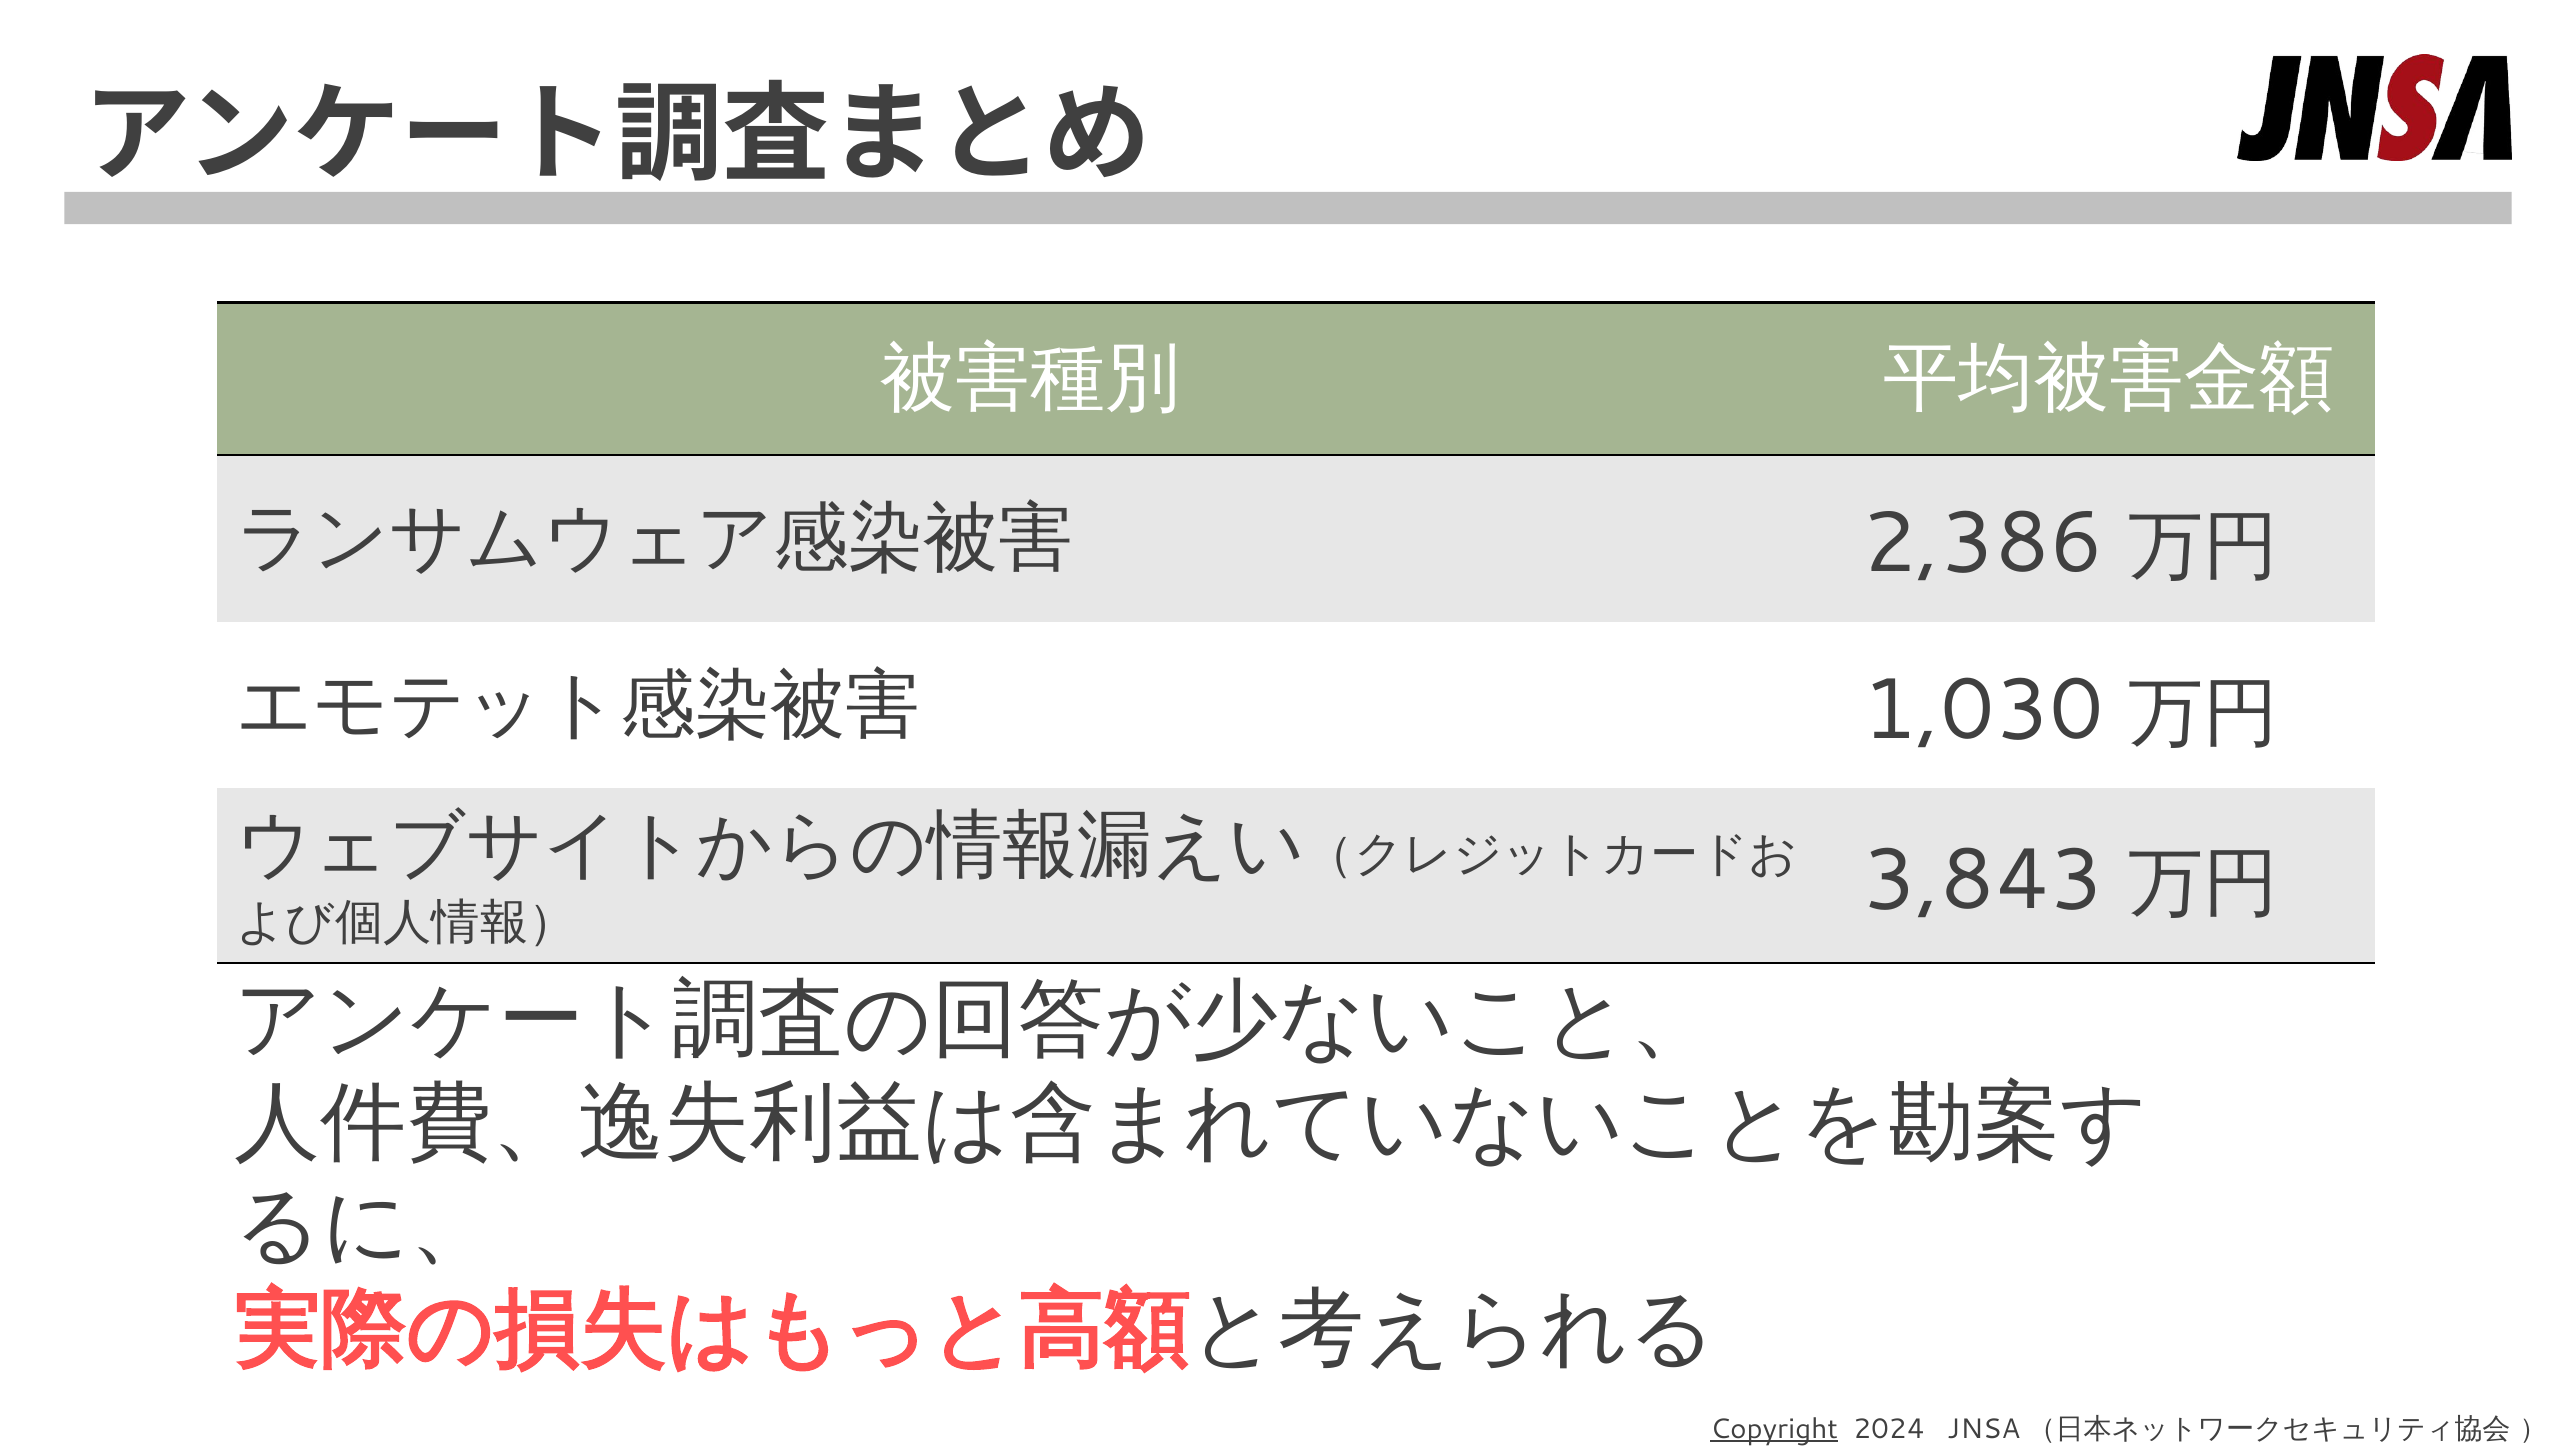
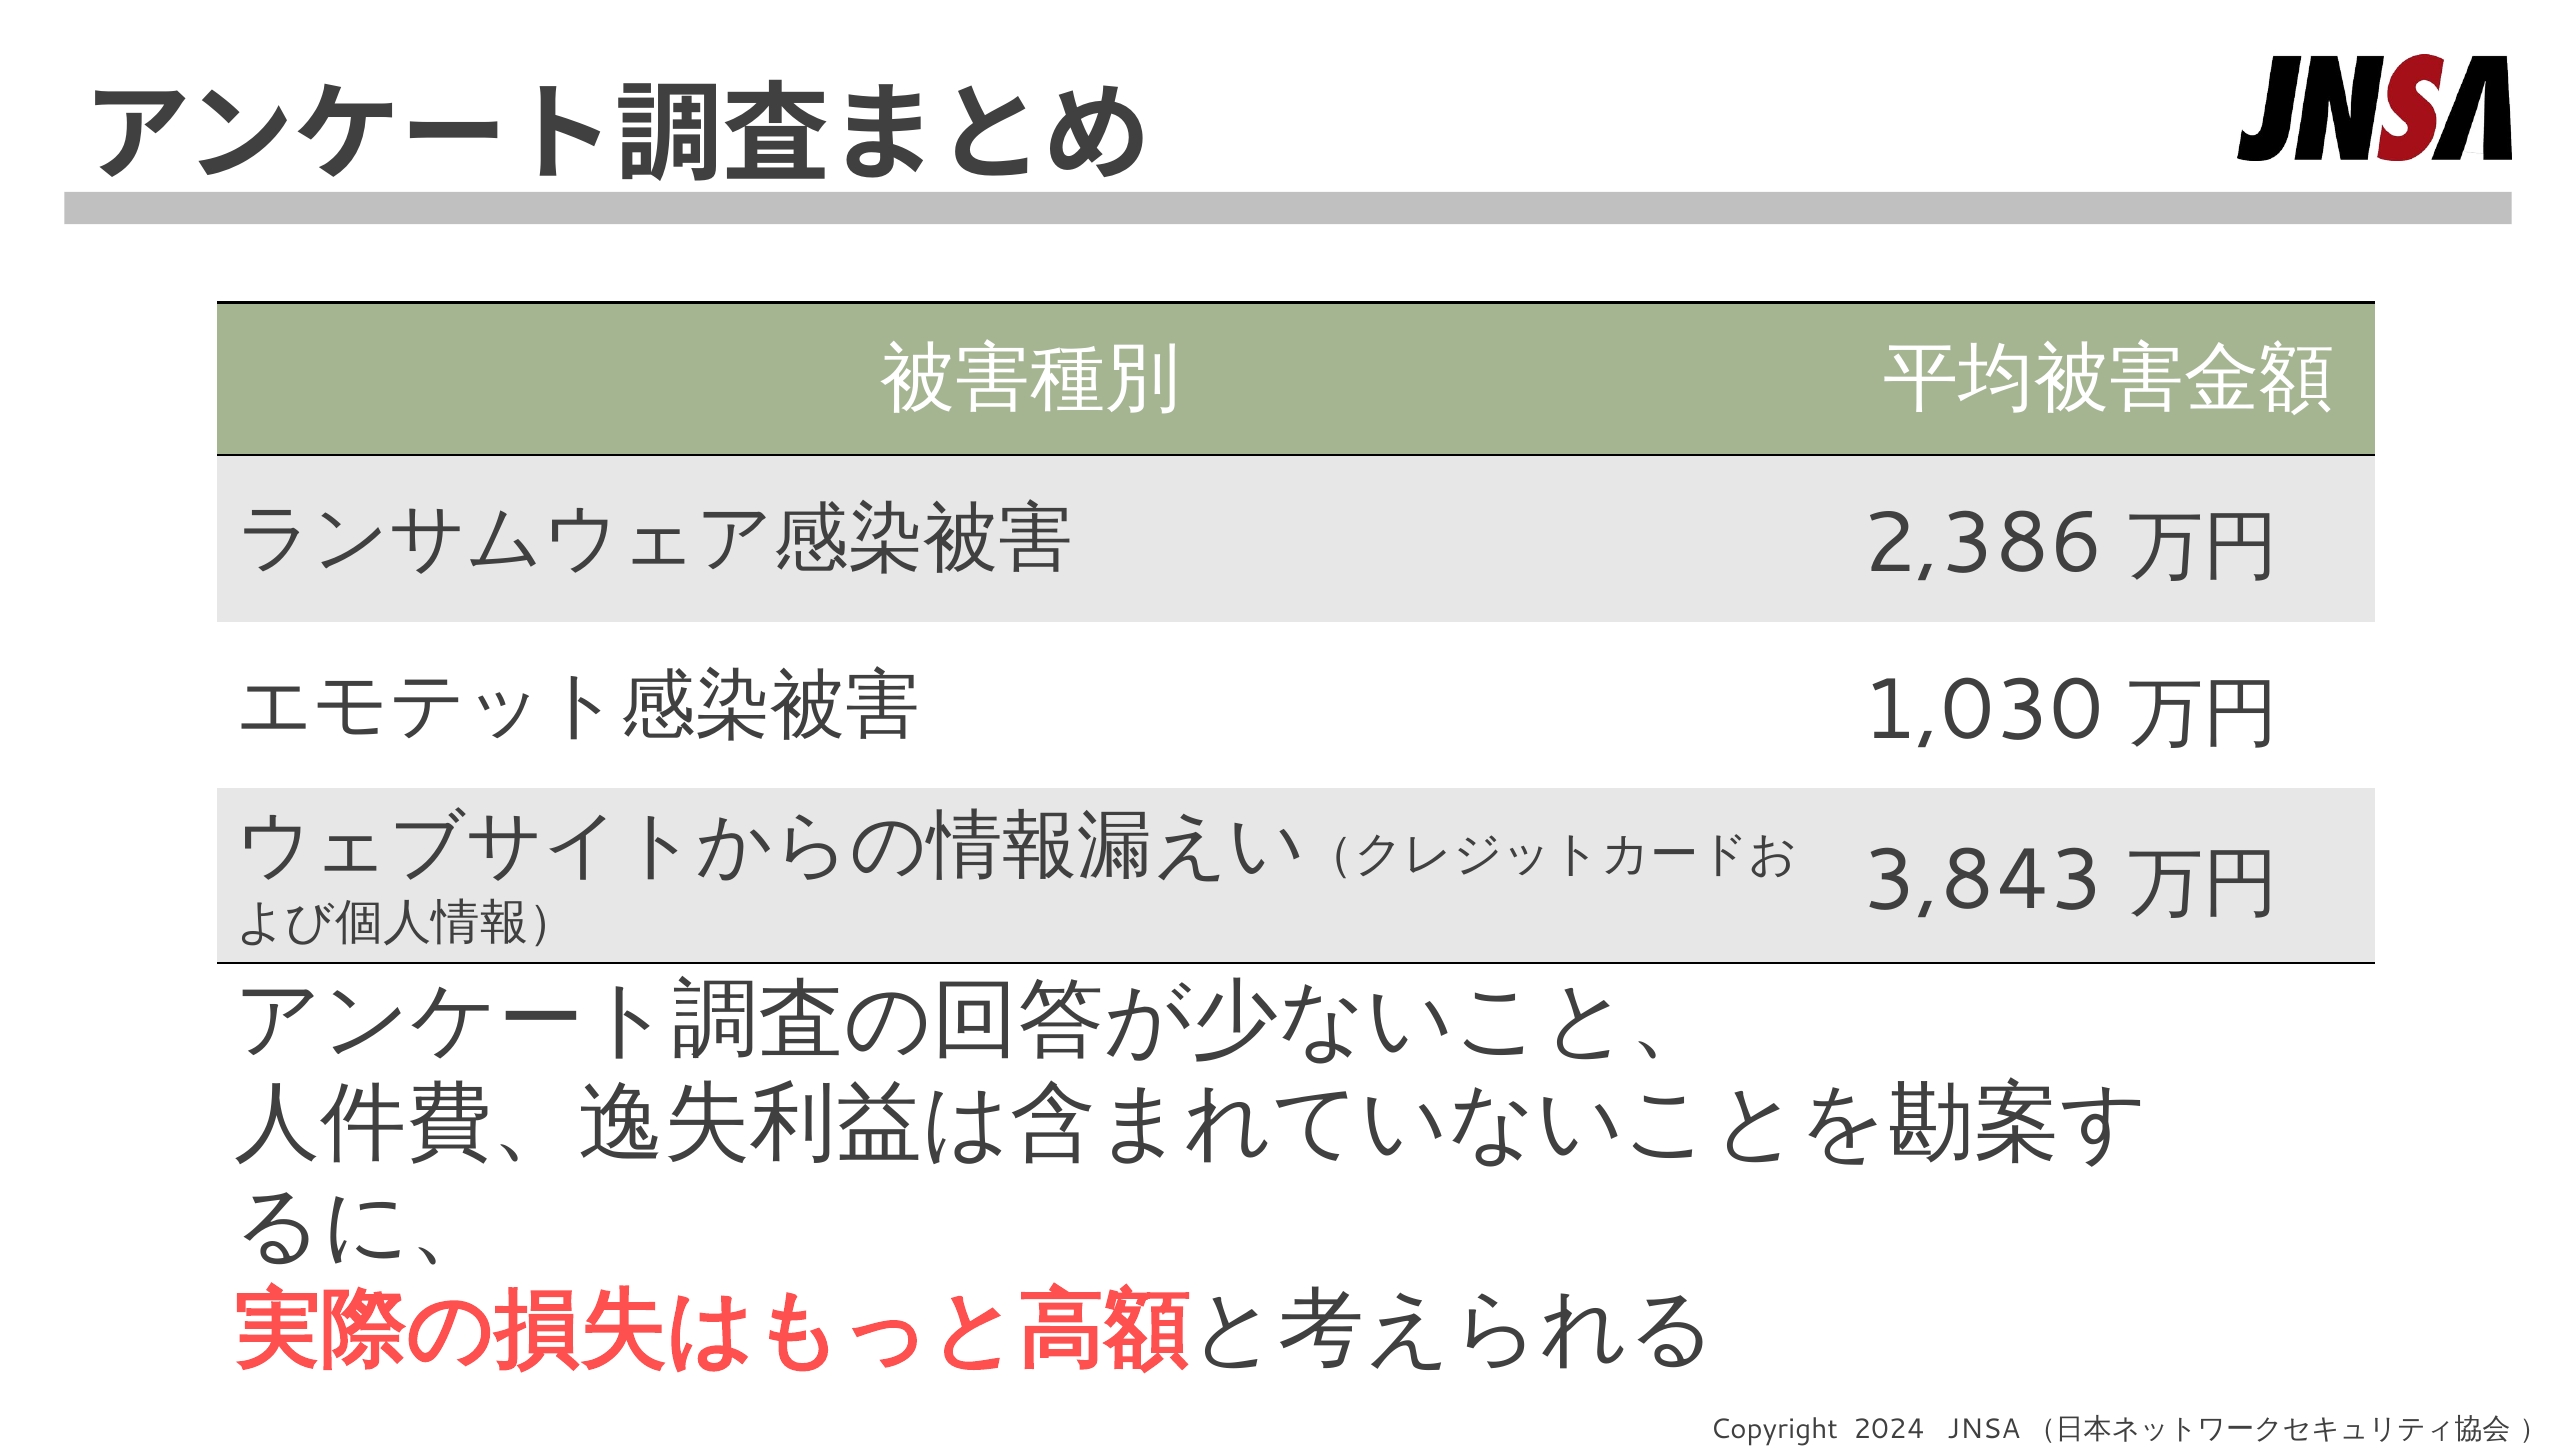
Copyright underline: present -> none (1774, 1429)
